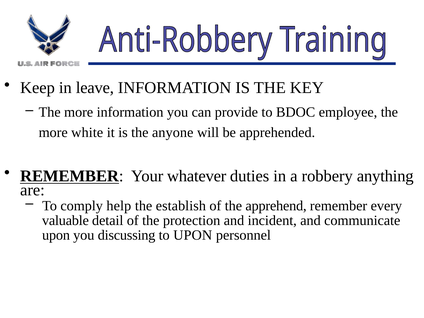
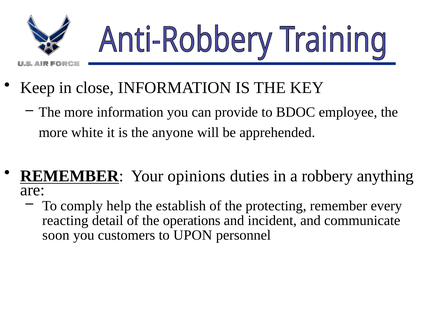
leave: leave -> close (95, 88)
whatever: whatever -> opinions (197, 176)
apprehend: apprehend -> protecting (276, 206)
valuable: valuable -> reacting (65, 220)
protection: protection -> operations (192, 220)
upon: upon -> soon (56, 235)
discussing: discussing -> customers (127, 235)
